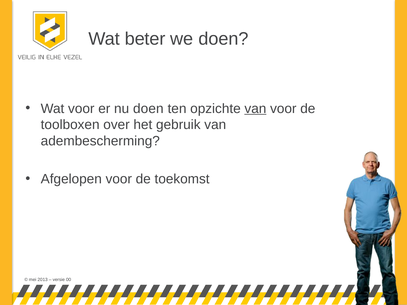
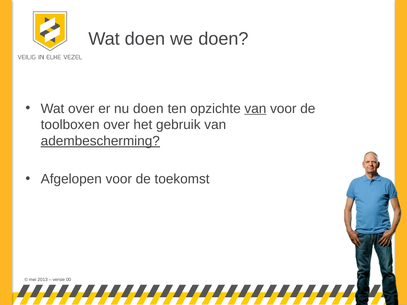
Wat beter: beter -> doen (145, 39)
Wat voor: voor -> over (81, 109)
adembescherming underline: none -> present (100, 141)
